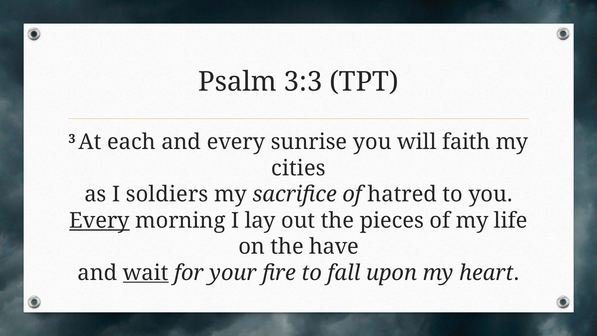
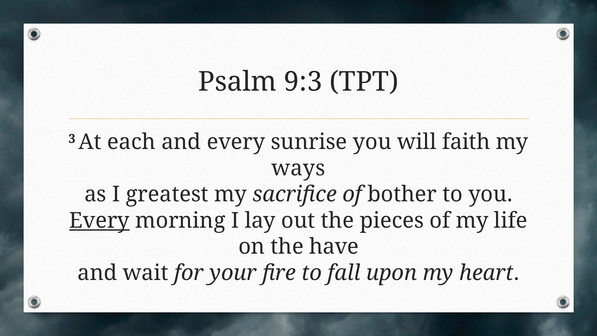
3:3: 3:3 -> 9:3 (303, 82)
cities: cities -> ways (298, 168)
soldiers: soldiers -> greatest (167, 194)
hatred: hatred -> bother (402, 194)
wait underline: present -> none (146, 273)
